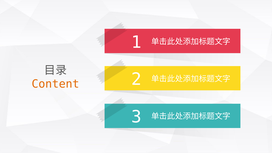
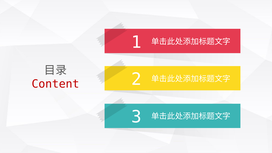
Content colour: orange -> red (56, 84)
